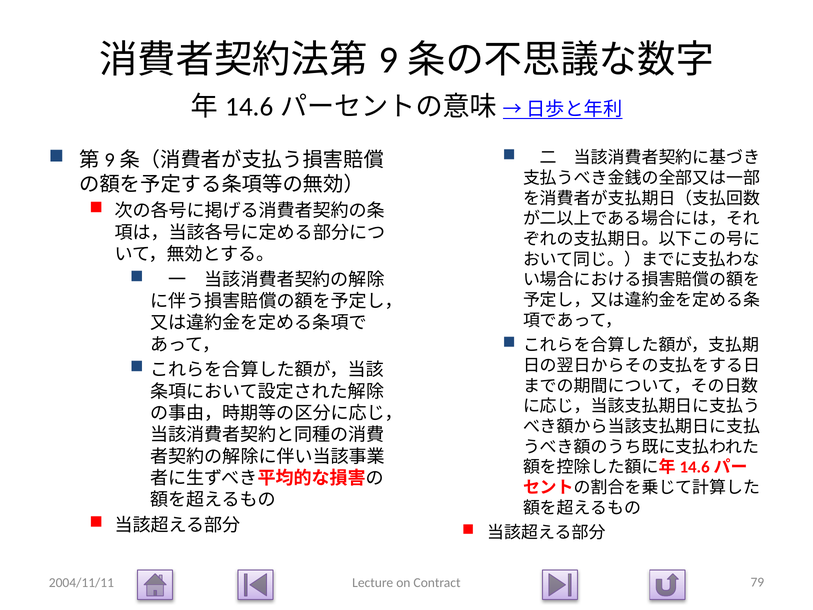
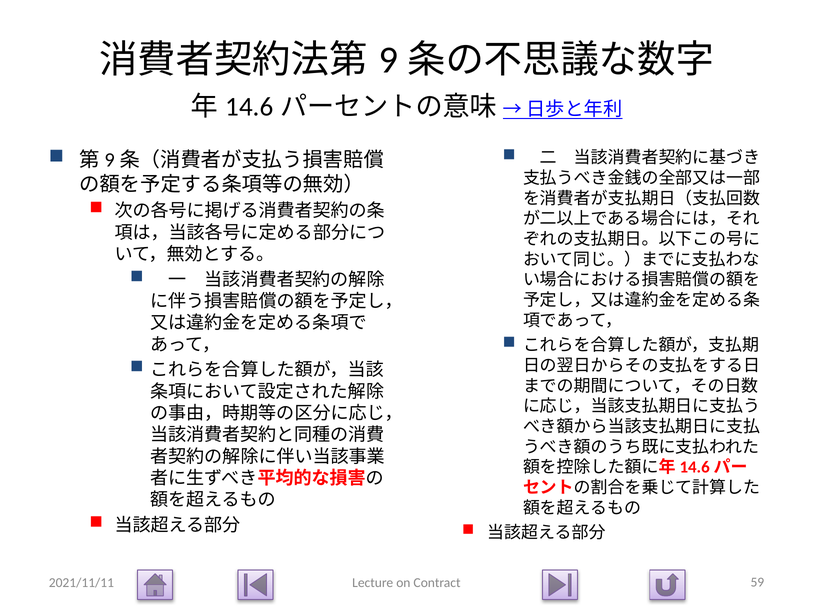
2004/11/11: 2004/11/11 -> 2021/11/11 (81, 582)
79: 79 -> 59 (757, 582)
